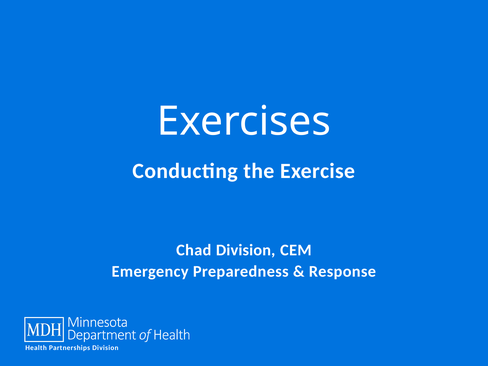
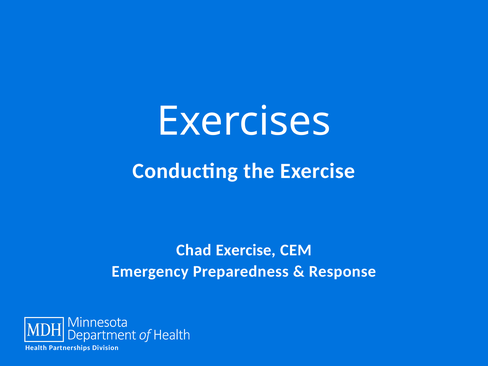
Chad Division: Division -> Exercise (246, 250)
